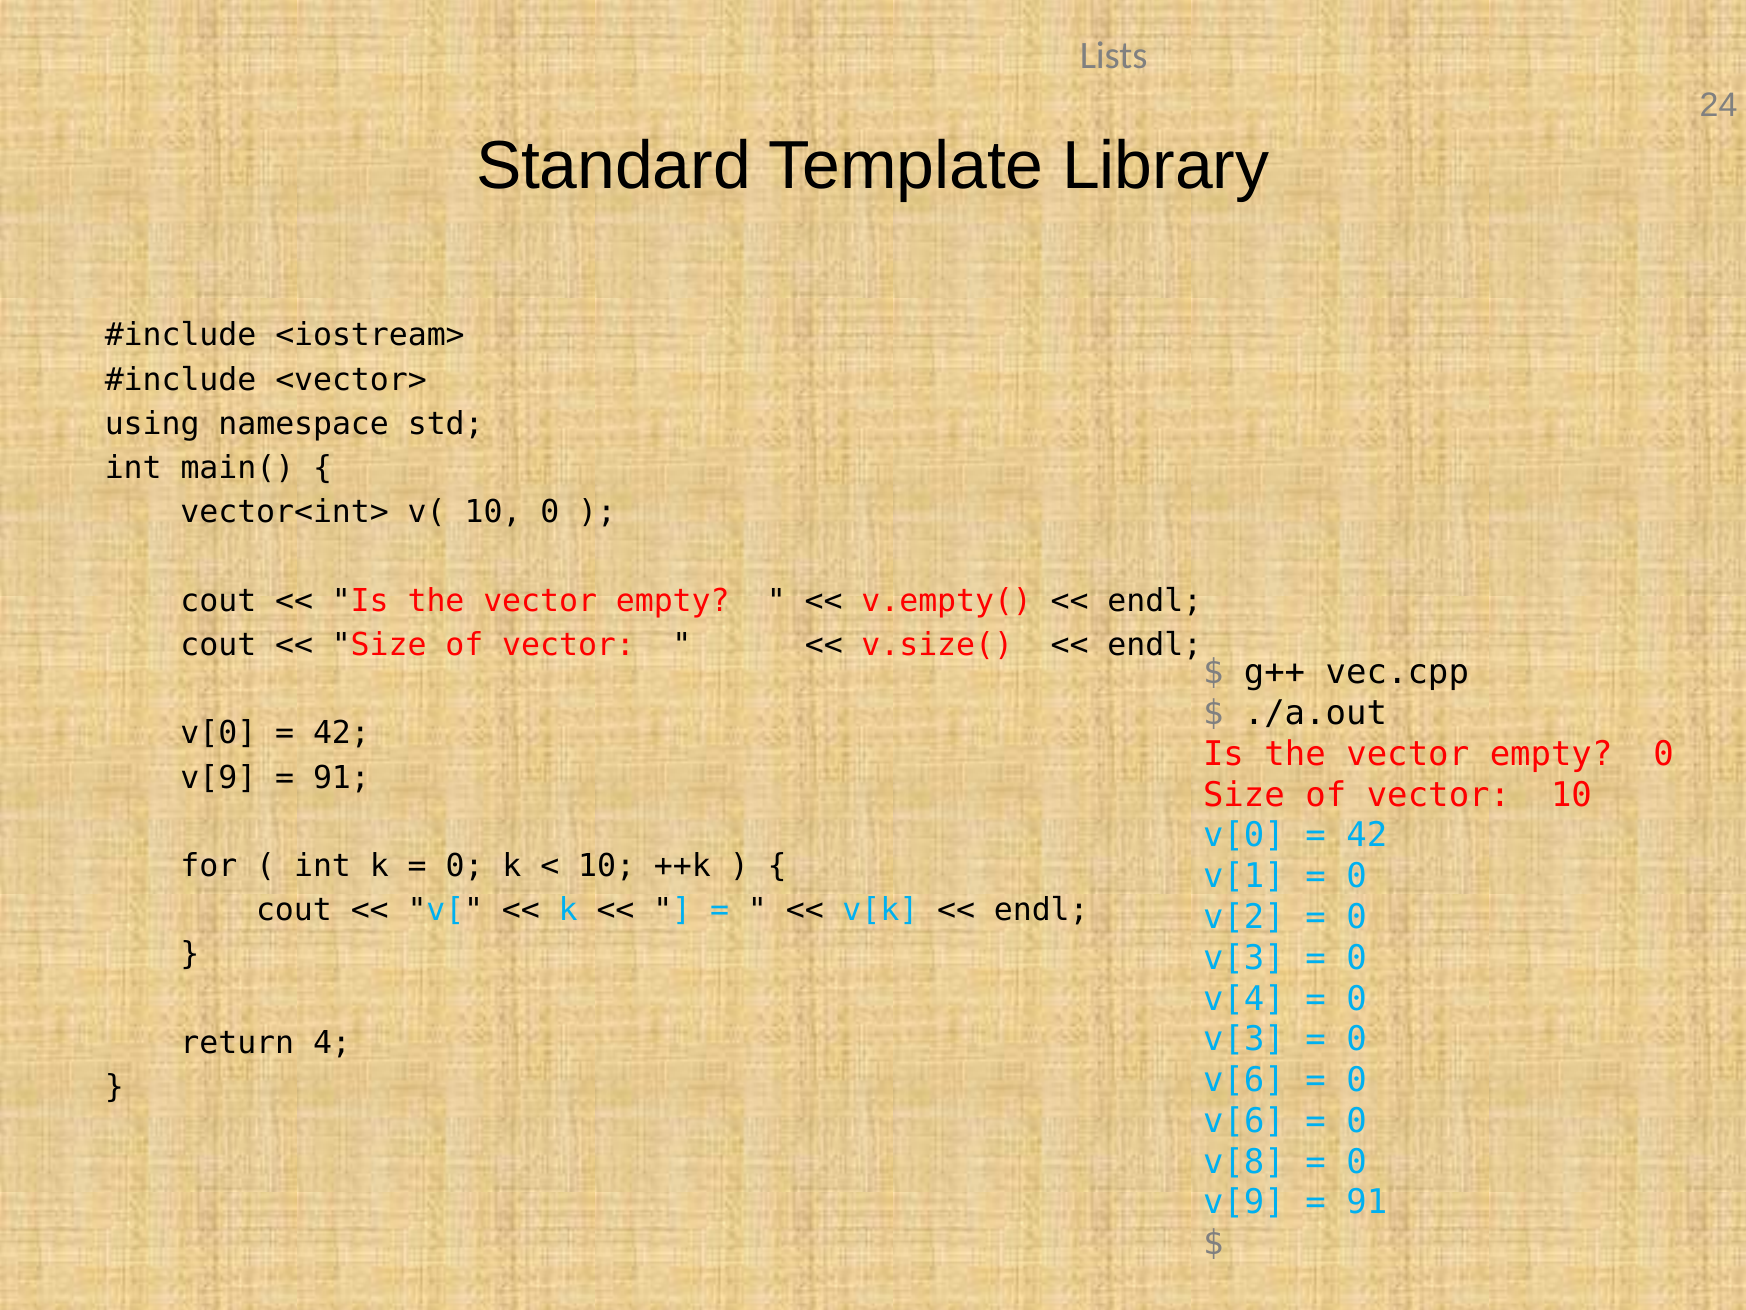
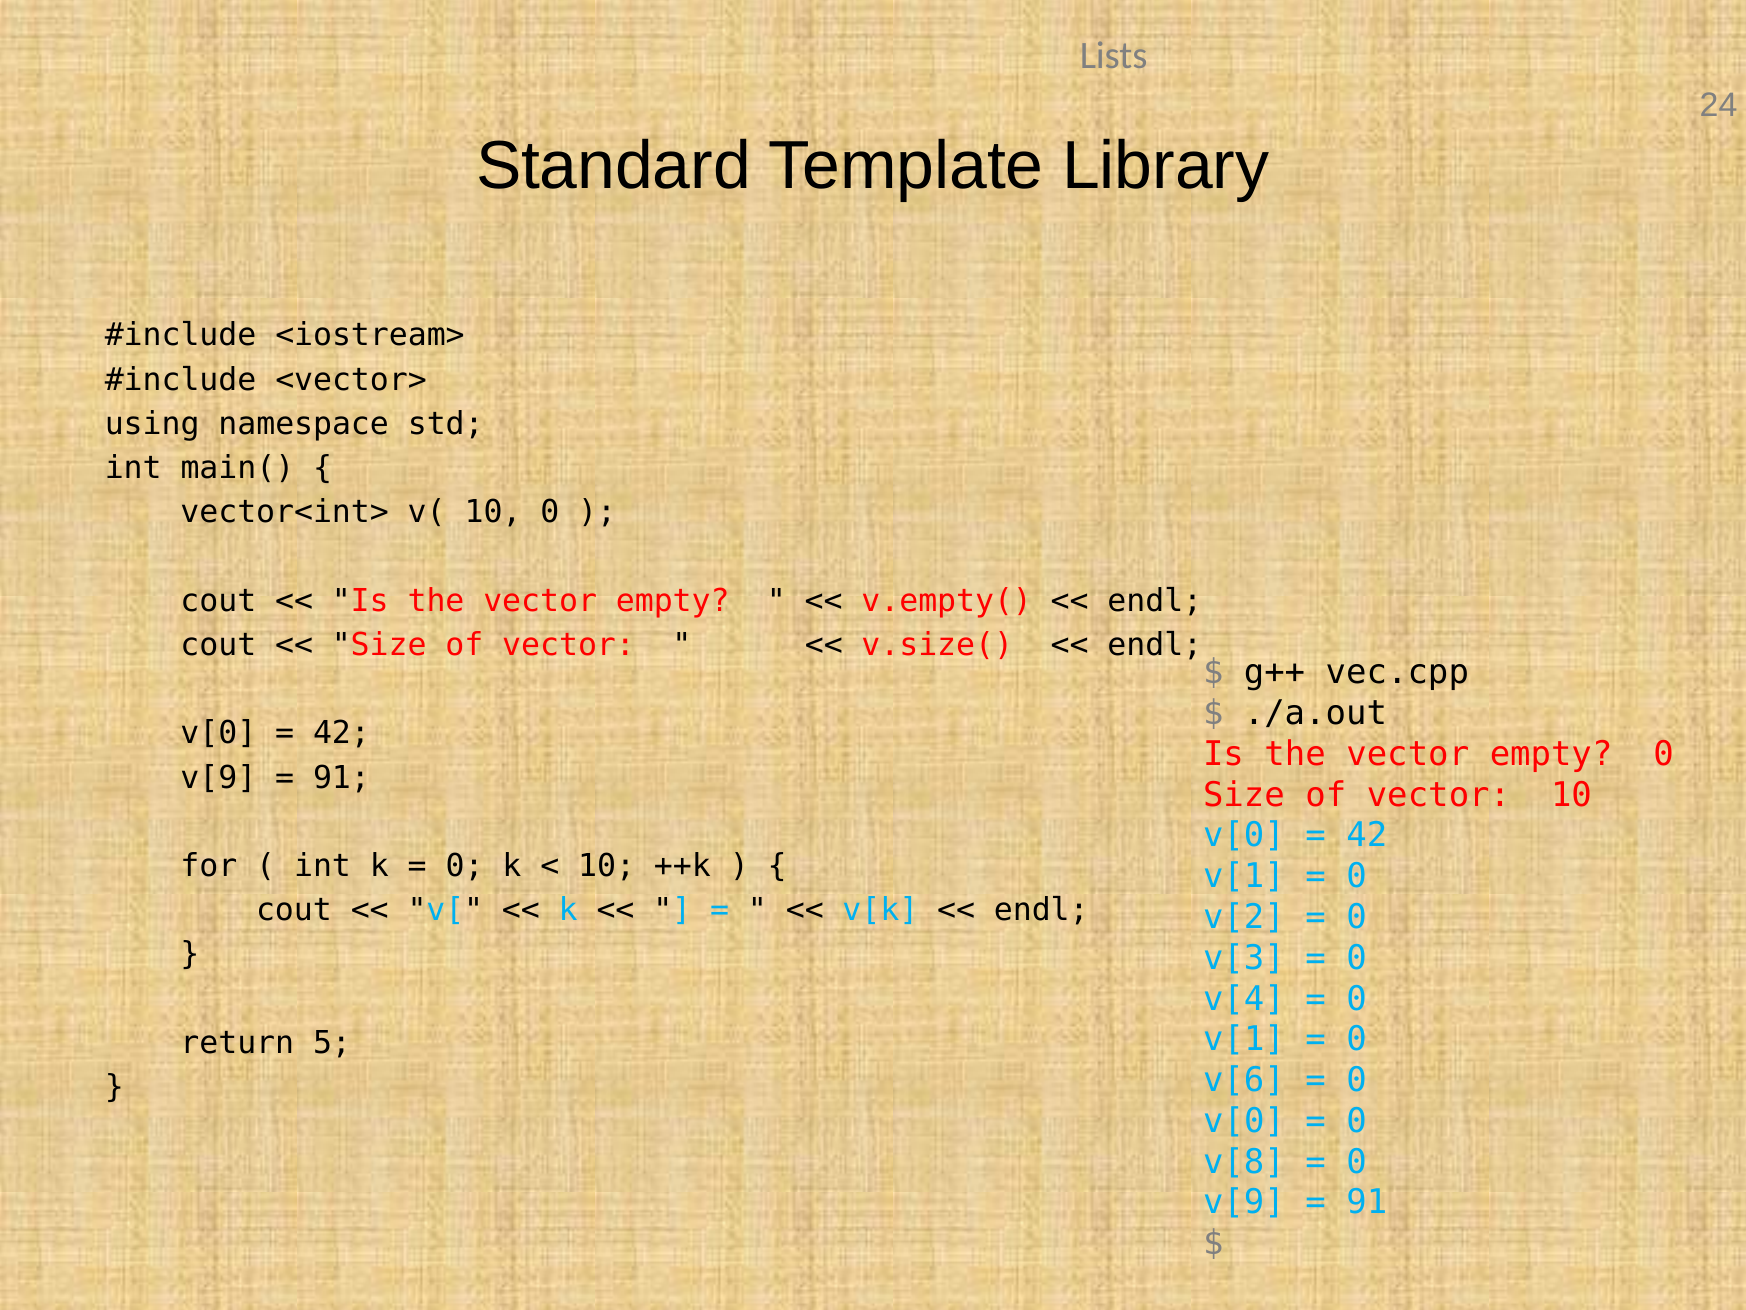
v[3: v[3 -> v[1 (1244, 1039)
4: 4 -> 5 (332, 1043)
v[6: v[6 -> v[0 (1244, 1121)
